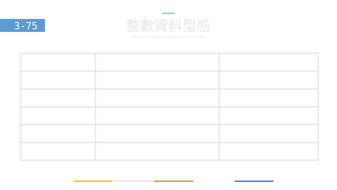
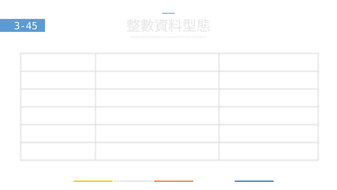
3-75: 3-75 -> 3-45 (26, 26)
